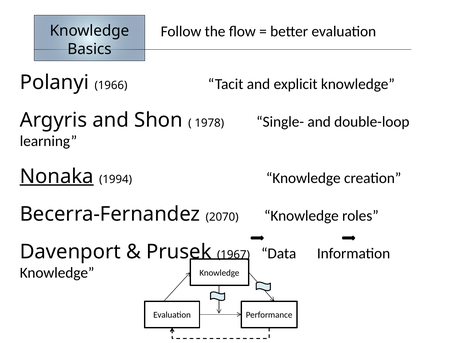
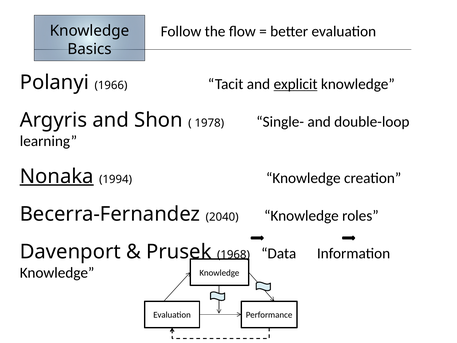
explicit underline: none -> present (296, 84)
2070: 2070 -> 2040 (222, 217)
1967: 1967 -> 1968 (233, 255)
